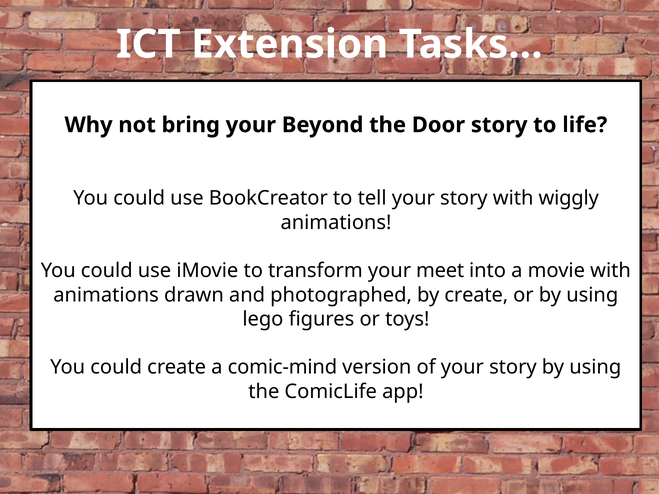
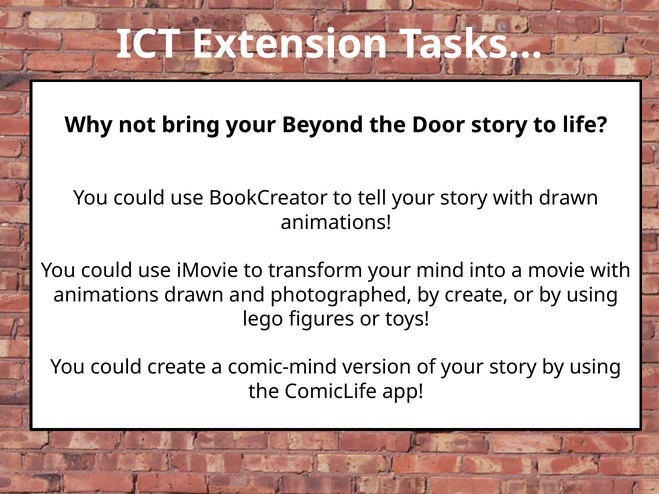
with wiggly: wiggly -> drawn (569, 198)
meet: meet -> mind (440, 271)
